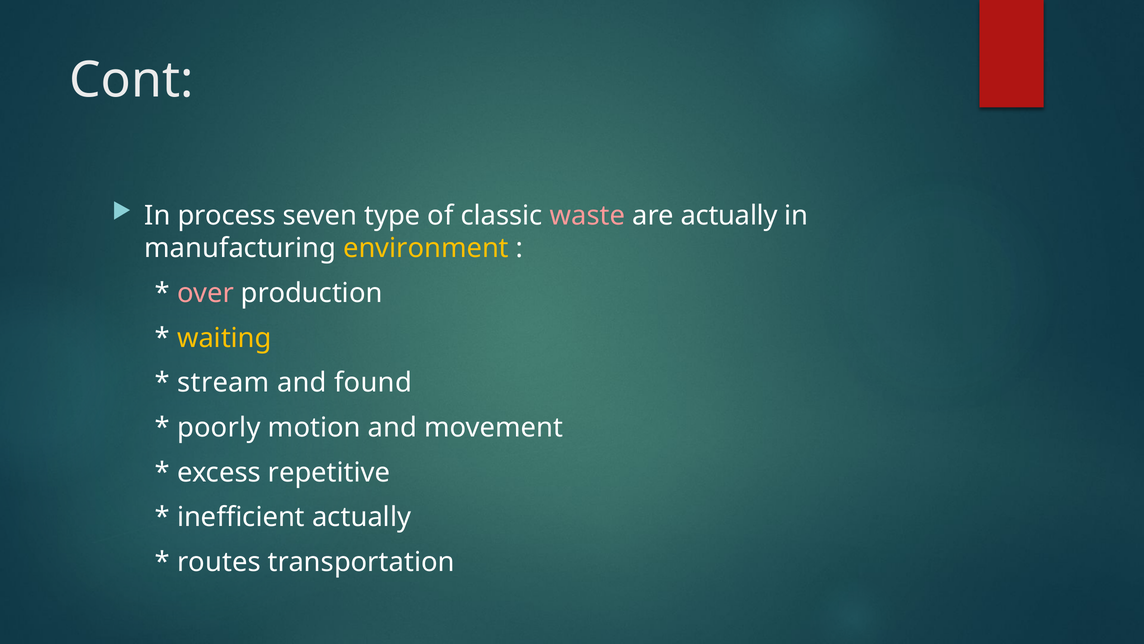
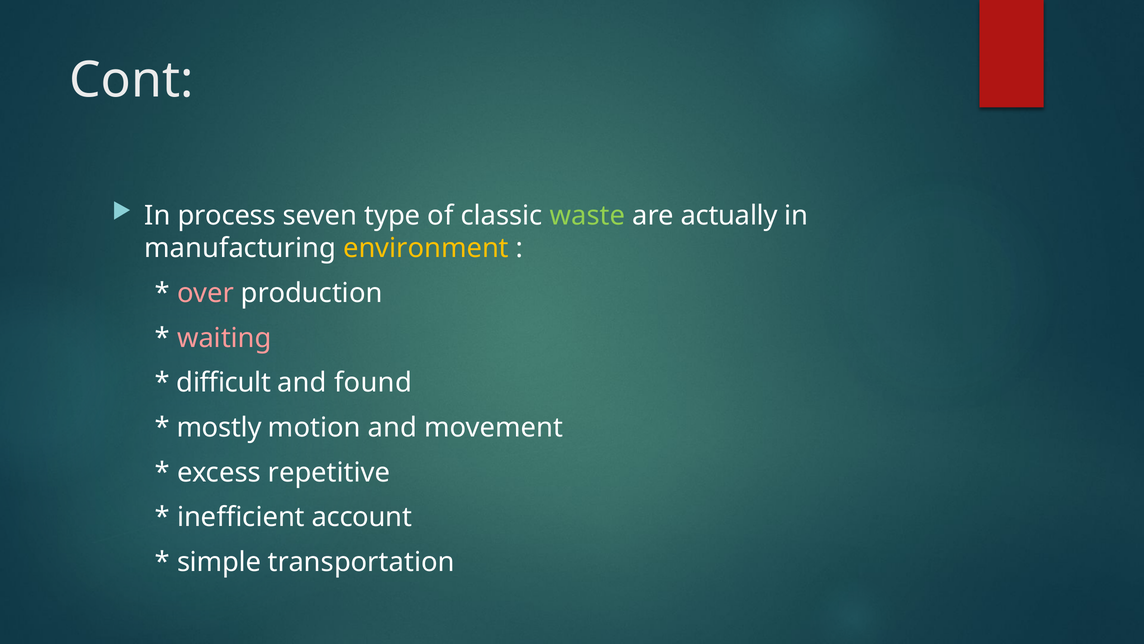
waste colour: pink -> light green (587, 215)
waiting colour: yellow -> pink (224, 338)
stream: stream -> difficult (224, 383)
poorly: poorly -> mostly (219, 427)
inefficient actually: actually -> account (362, 517)
routes: routes -> simple (219, 562)
